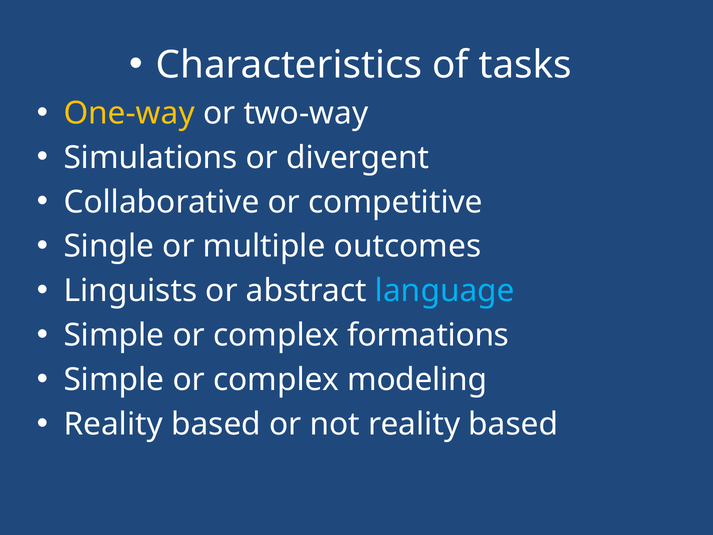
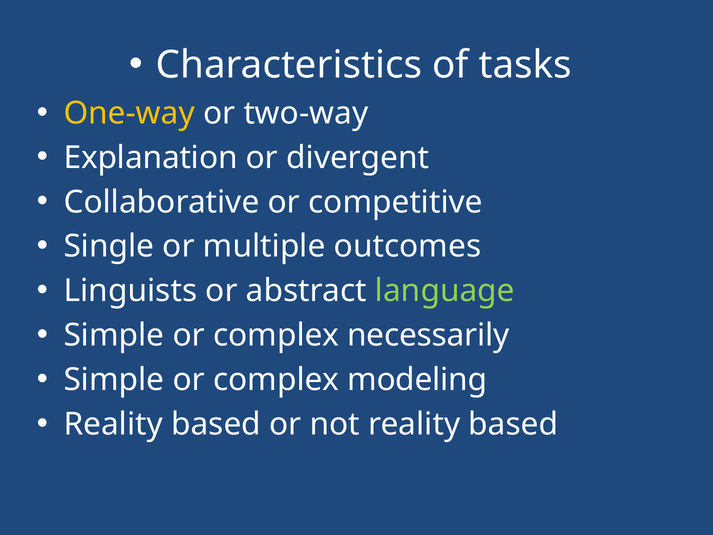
Simulations: Simulations -> Explanation (151, 158)
language colour: light blue -> light green (445, 291)
formations: formations -> necessarily (428, 335)
